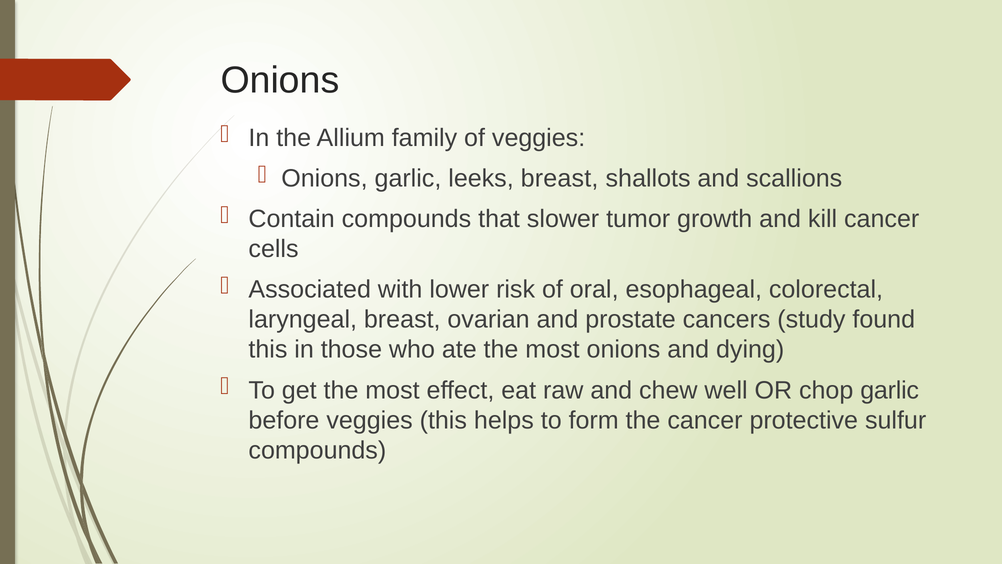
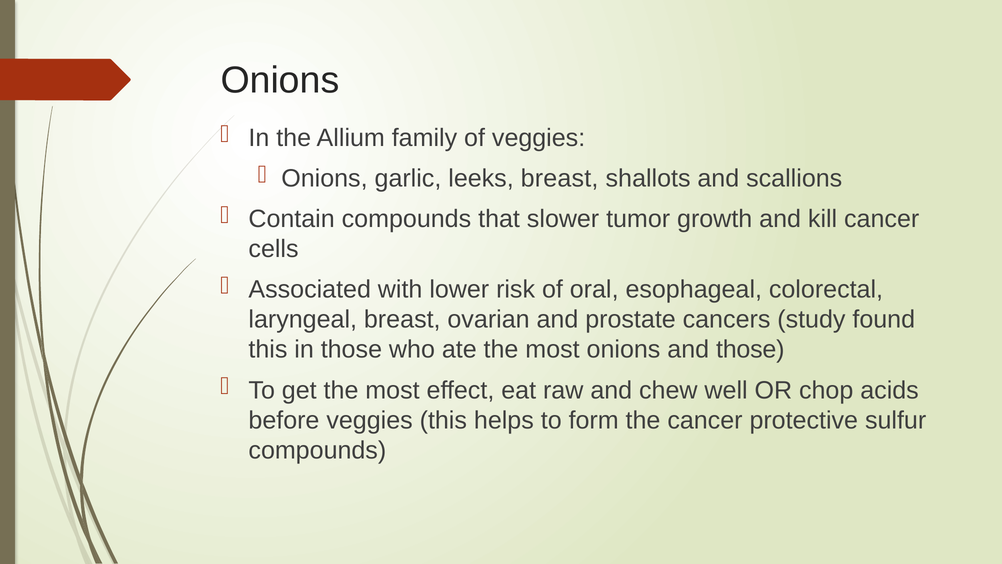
and dying: dying -> those (750, 349)
chop garlic: garlic -> acids (890, 390)
